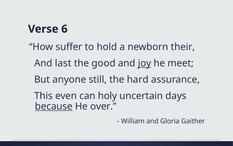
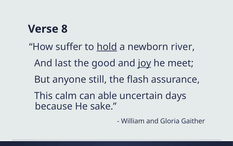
6: 6 -> 8 (64, 29)
hold underline: none -> present (107, 47)
their: their -> river (183, 47)
hard: hard -> flash (138, 79)
even: even -> calm (66, 96)
holy: holy -> able (107, 96)
because underline: present -> none (54, 106)
over: over -> sake (103, 106)
